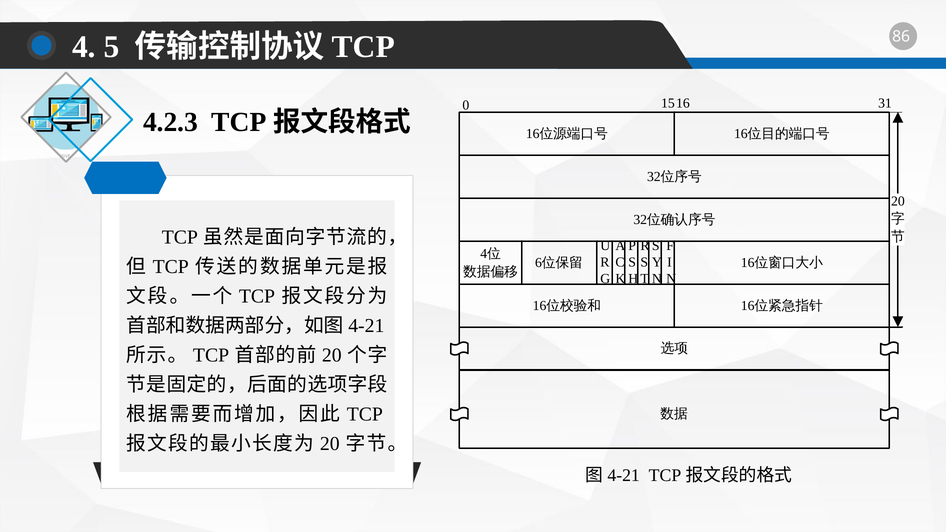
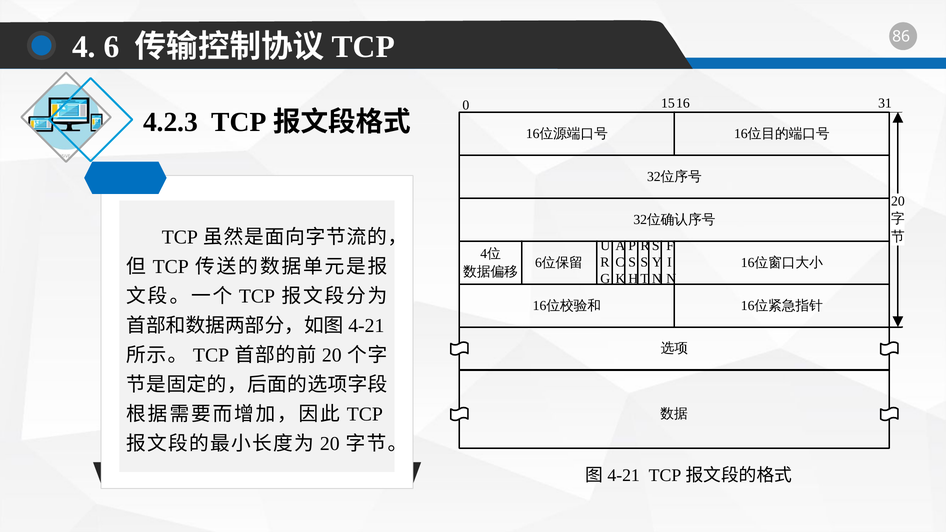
5: 5 -> 6 (112, 47)
